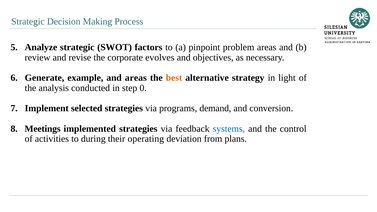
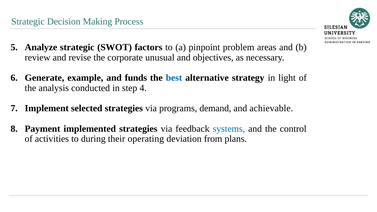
evolves: evolves -> unusual (160, 58)
and areas: areas -> funds (136, 78)
best colour: orange -> blue (174, 78)
0: 0 -> 4 (143, 88)
conversion: conversion -> achievable (271, 108)
Meetings: Meetings -> Payment (43, 129)
